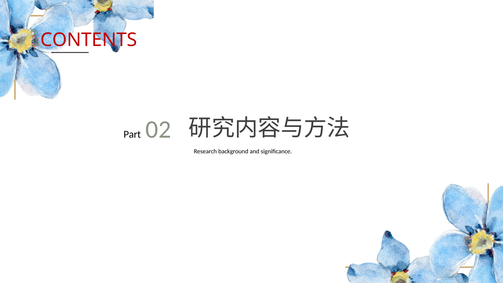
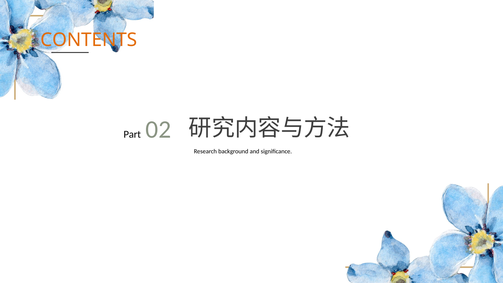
CONTENTS colour: red -> orange (89, 40)
